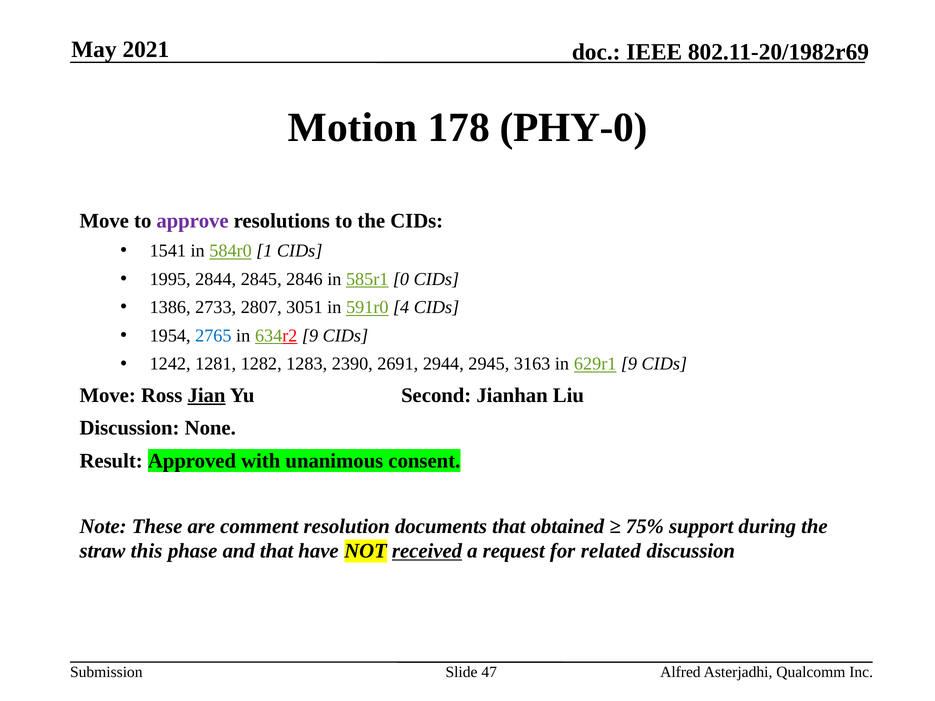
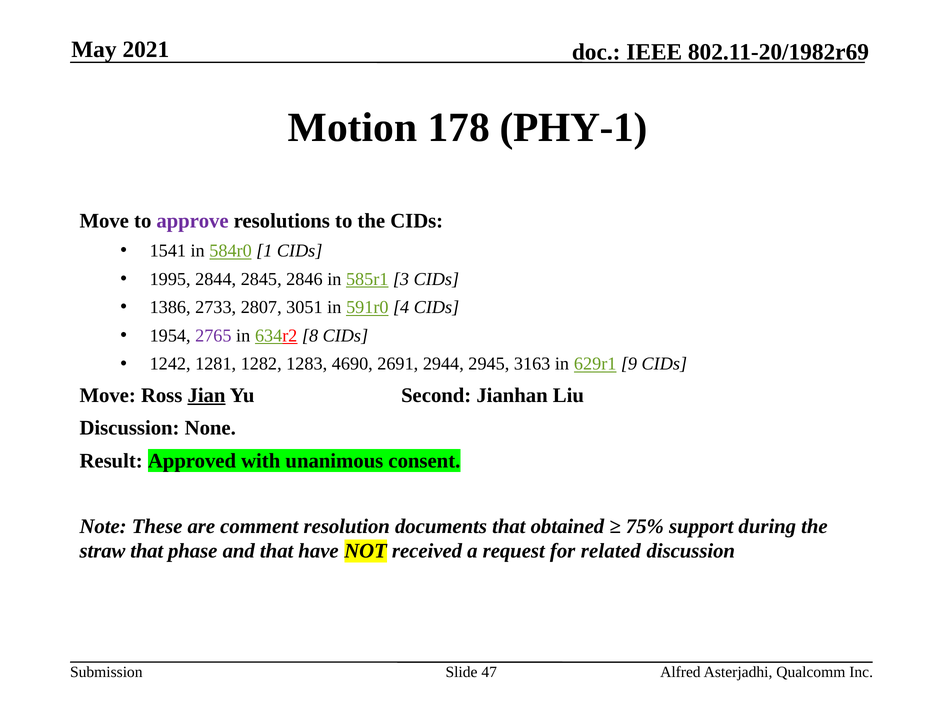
PHY-0: PHY-0 -> PHY-1 (574, 127)
0: 0 -> 3 (401, 279)
2765 colour: blue -> purple (213, 336)
634r2 9: 9 -> 8 (310, 336)
2390: 2390 -> 4690 (352, 364)
straw this: this -> that (147, 551)
received underline: present -> none (427, 551)
